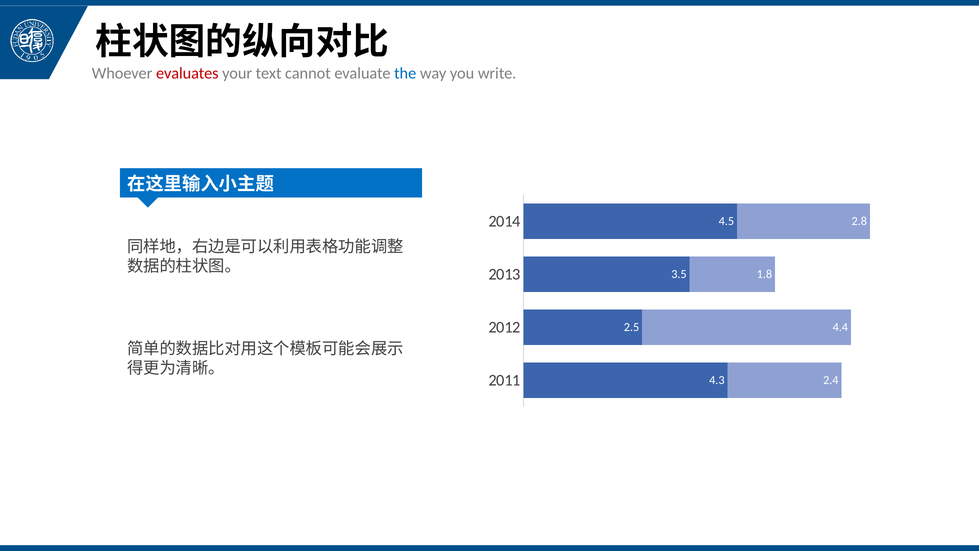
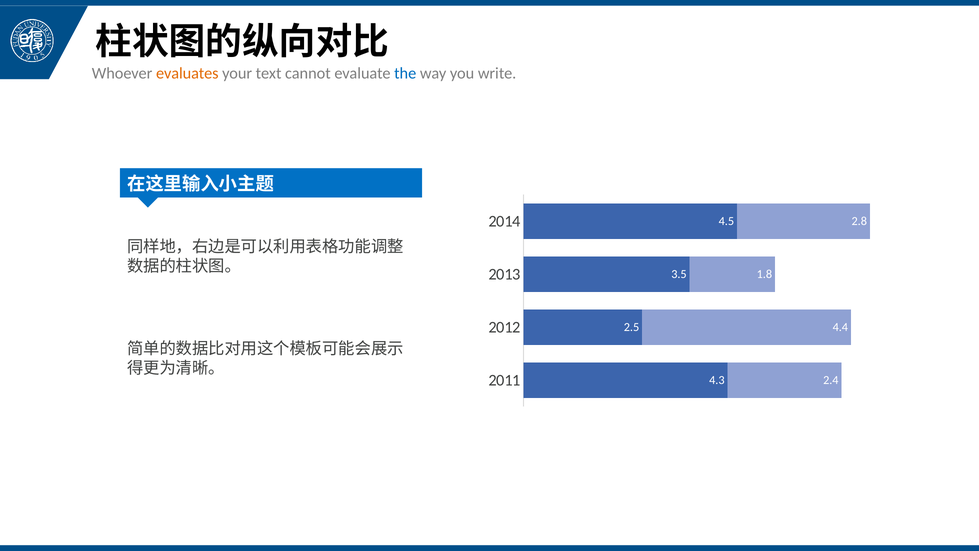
evaluates colour: red -> orange (187, 73)
